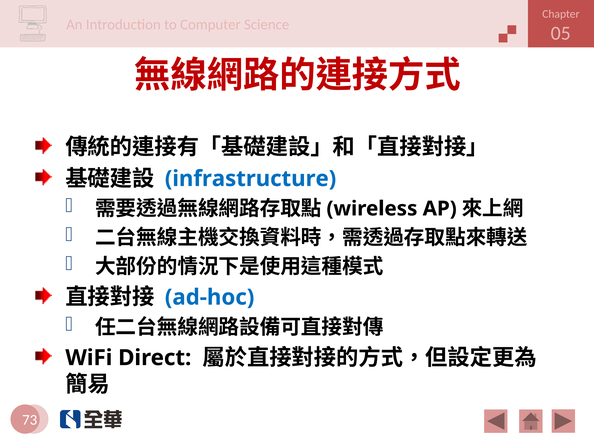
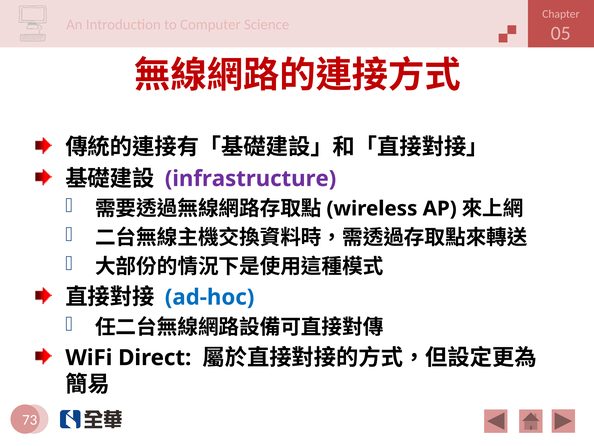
infrastructure colour: blue -> purple (251, 178)
